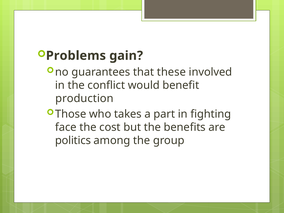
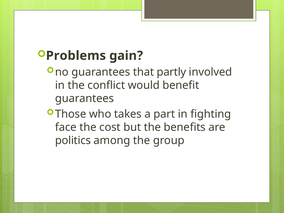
these: these -> partly (171, 72)
production: production -> guarantees (85, 98)
